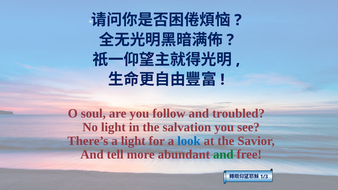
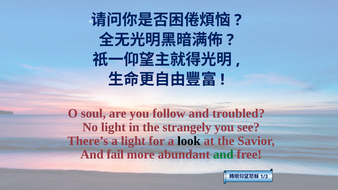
salvation: salvation -> strangely (187, 127)
look colour: blue -> black (189, 141)
tell: tell -> fail (115, 155)
